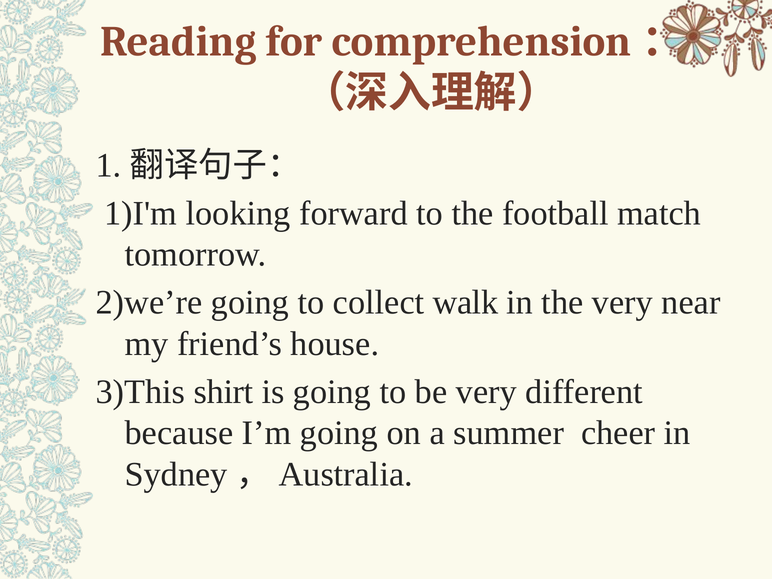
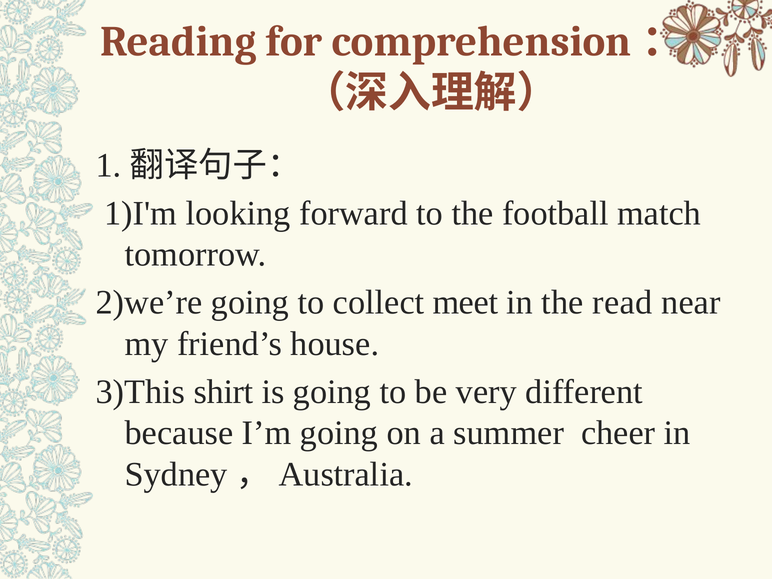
walk: walk -> meet (465, 303)
the very: very -> read (622, 303)
